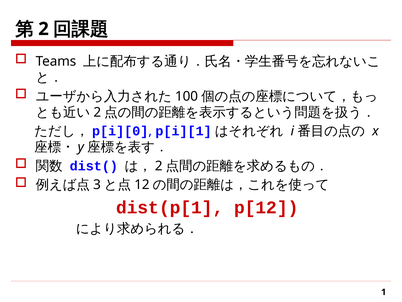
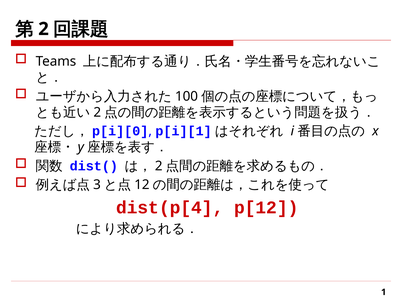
dist(p[1: dist(p[1 -> dist(p[4 (170, 207)
